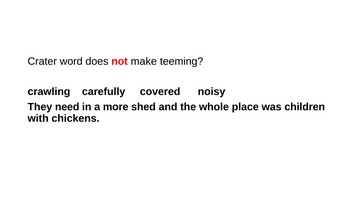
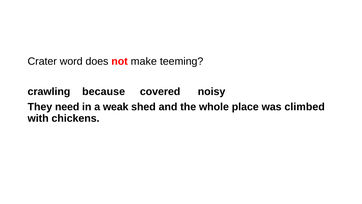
carefully: carefully -> because (104, 92)
more: more -> weak (116, 107)
children: children -> climbed (305, 107)
